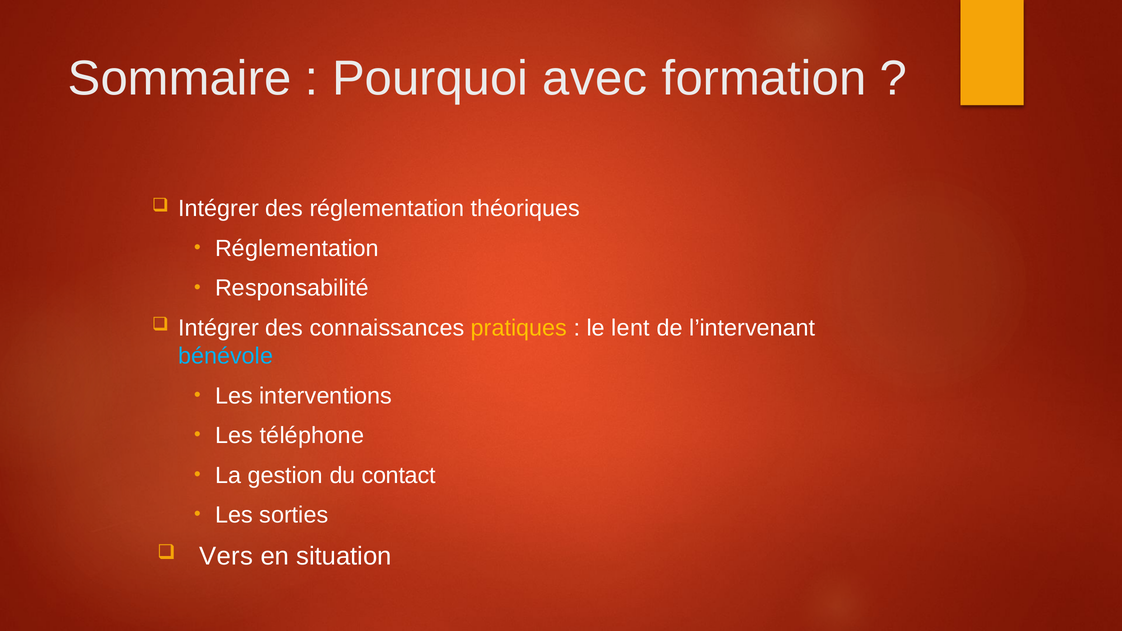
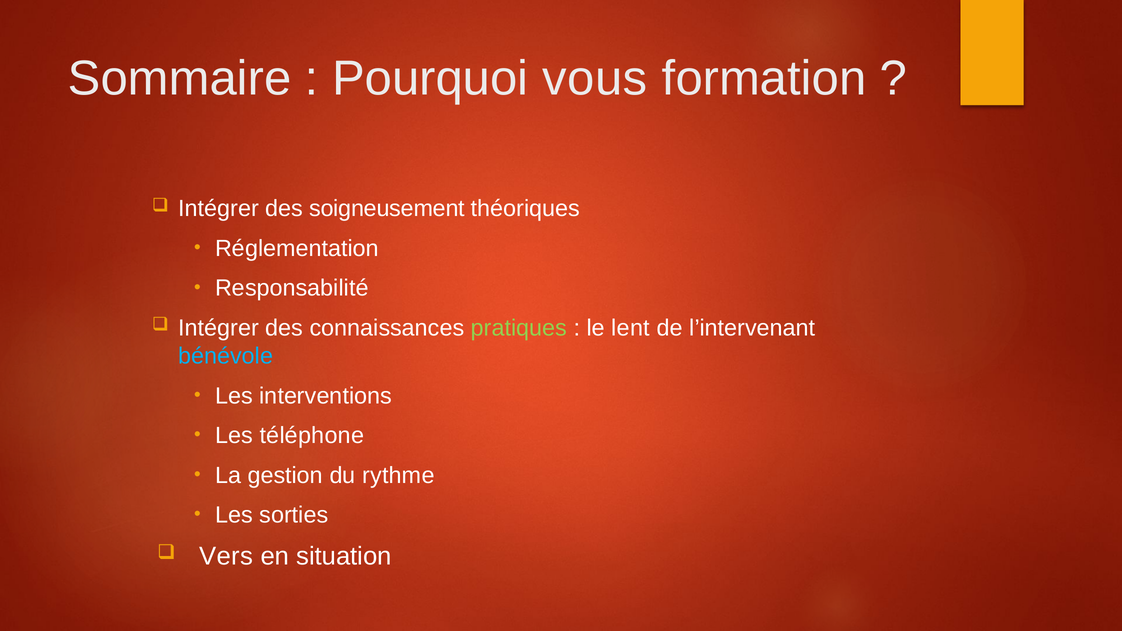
avec: avec -> vous (595, 79)
des réglementation: réglementation -> soigneusement (387, 209)
pratiques colour: yellow -> light green (519, 328)
contact: contact -> rythme (398, 475)
